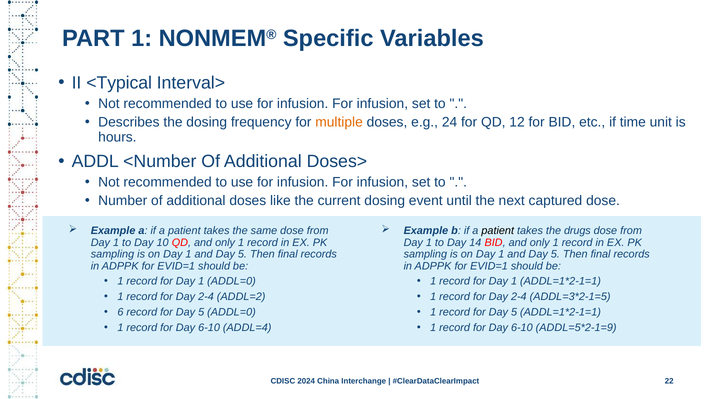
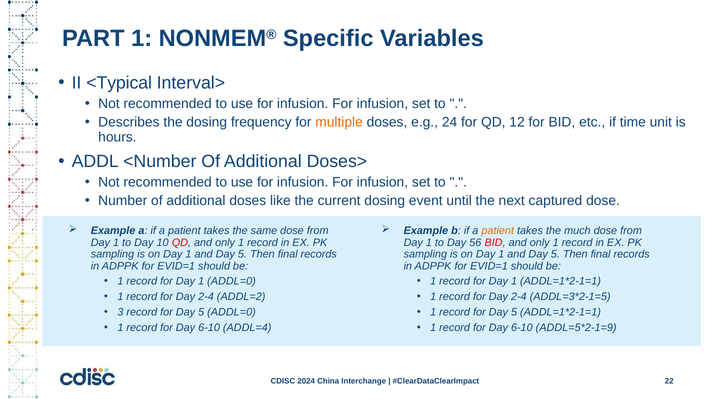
patient colour: black -> orange (498, 231)
drugs: drugs -> much (577, 231)
14: 14 -> 56 (475, 242)
6: 6 -> 3 (120, 312)
